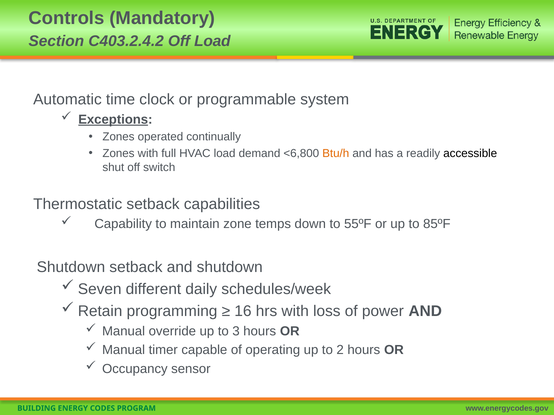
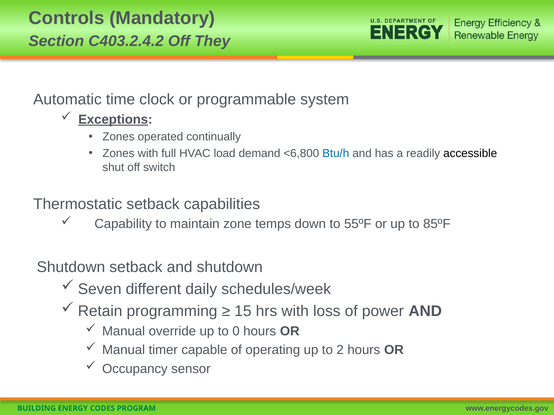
Off Load: Load -> They (212, 41)
Btu/h colour: orange -> blue (336, 154)
16: 16 -> 15 (243, 312)
3: 3 -> 0 (236, 332)
